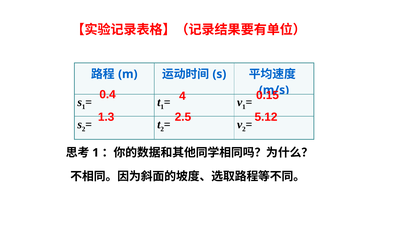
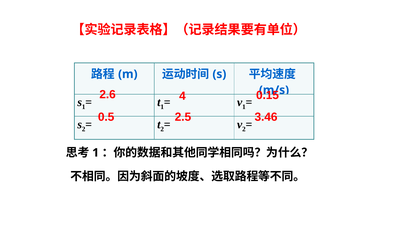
0.4: 0.4 -> 2.6 (108, 94)
1.3: 1.3 -> 0.5 (106, 117)
5.12: 5.12 -> 3.46 (266, 117)
